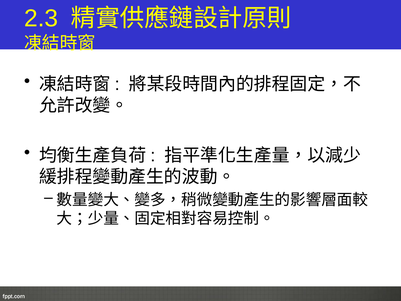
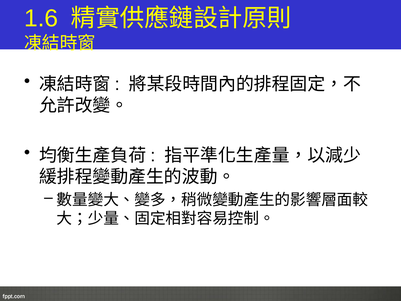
2.3: 2.3 -> 1.6 (41, 18)
